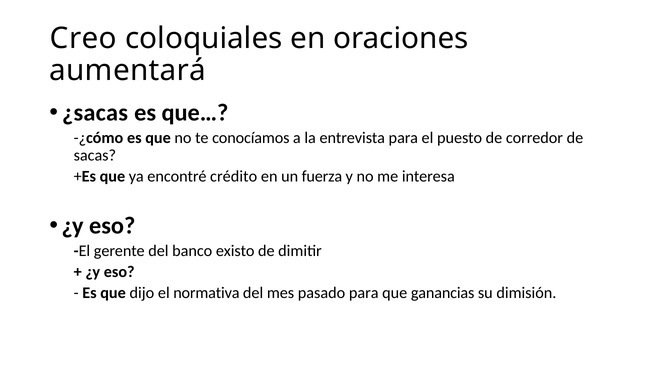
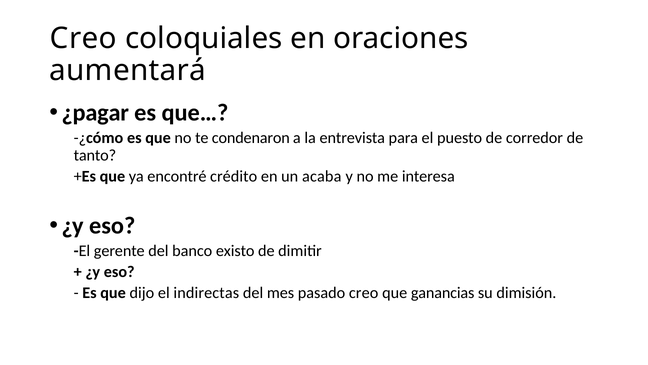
¿sacas: ¿sacas -> ¿pagar (95, 112)
conocíamos: conocíamos -> condenaron (251, 138)
sacas: sacas -> tanto (95, 155)
fuerza: fuerza -> acaba (322, 176)
normativa: normativa -> indirectas (206, 293)
pasado para: para -> creo (364, 293)
